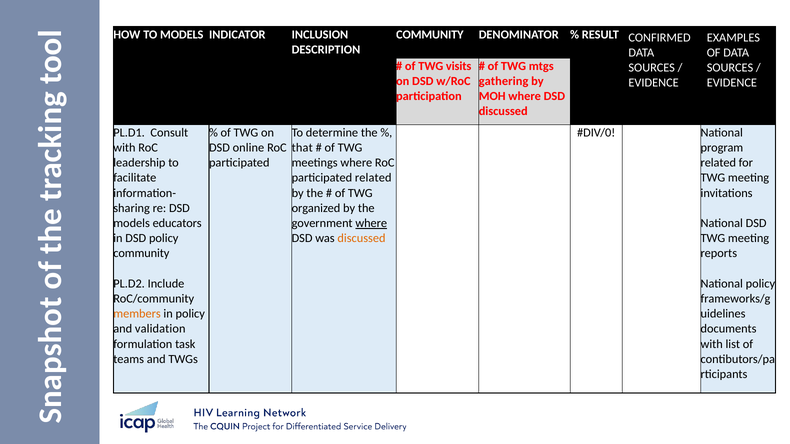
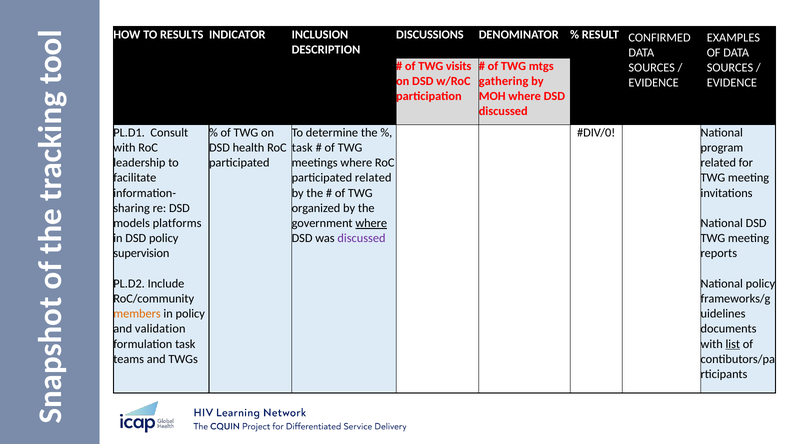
TO MODELS: MODELS -> RESULTS (182, 34)
COMMUNITY: COMMUNITY -> DISCUSSIONS (430, 34)
online: online -> health (248, 148)
that: that -> task (302, 148)
educators: educators -> platforms (177, 223)
discussed colour: orange -> purple (361, 238)
community: community -> supervision (141, 254)
list underline: none -> present (733, 344)
